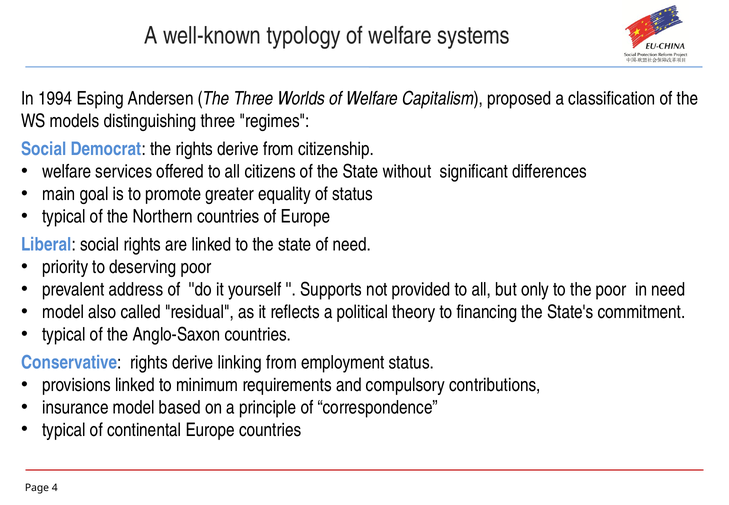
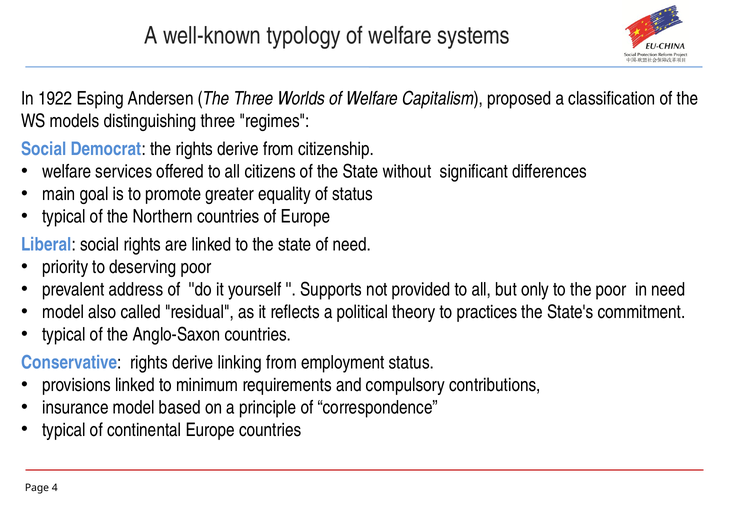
1994: 1994 -> 1922 (55, 99)
financing: financing -> practices (487, 312)
